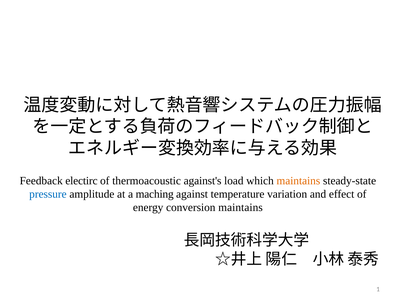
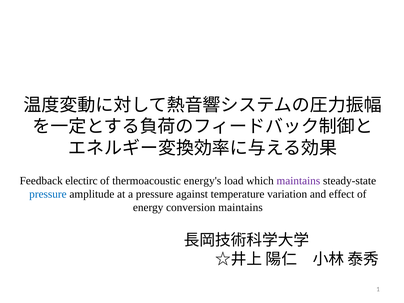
against's: against's -> energy's (203, 181)
maintains colour: orange -> purple (298, 181)
a maching: maching -> pressure (155, 194)
